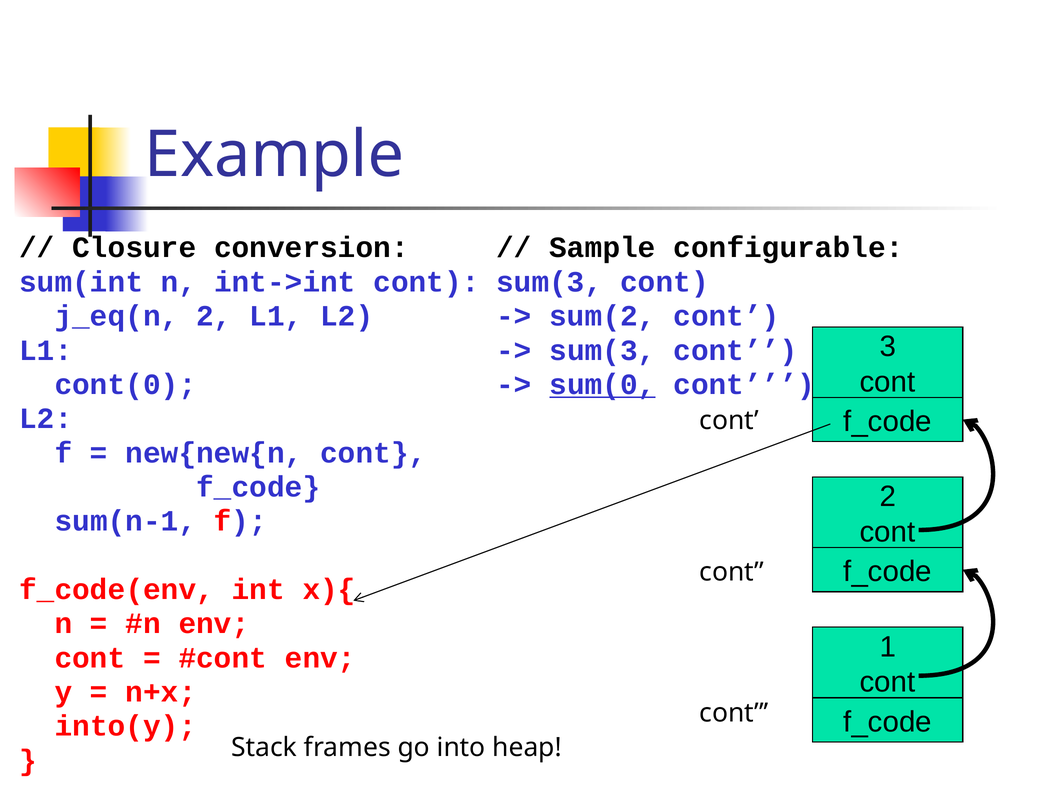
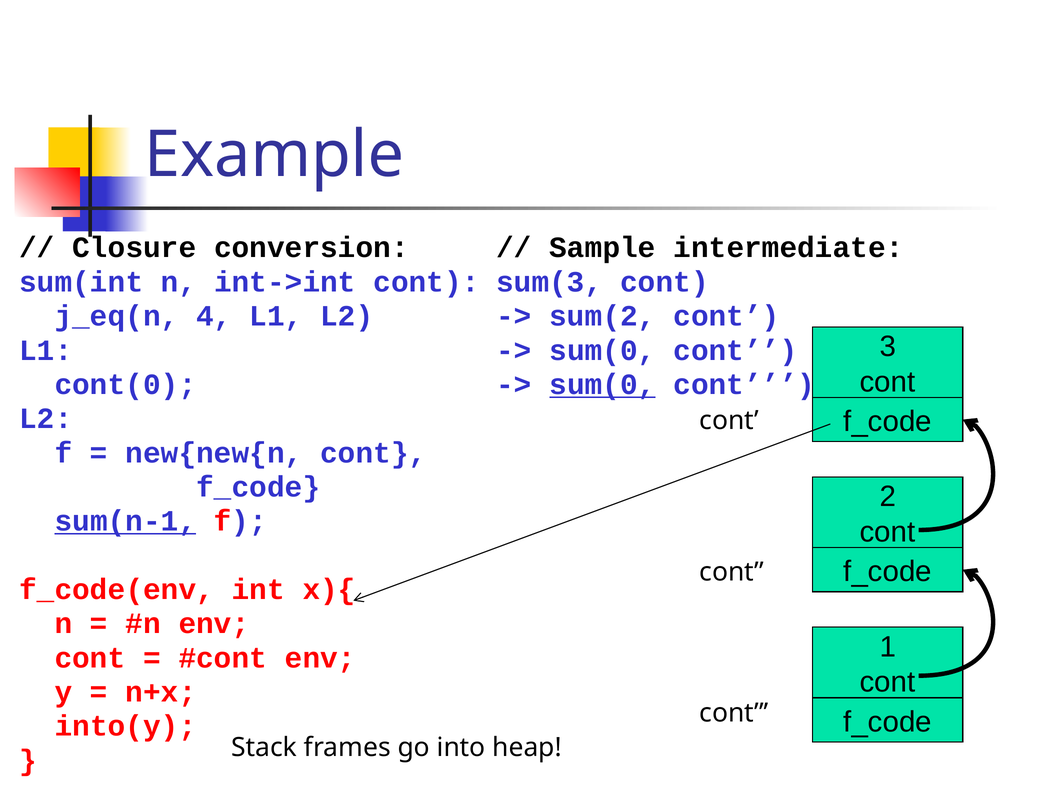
configurable: configurable -> intermediate (788, 248)
j_eq(n 2: 2 -> 4 (214, 316)
sum(3: sum(3 -> sum(0 (602, 350)
sum(n-1 underline: none -> present (125, 521)
